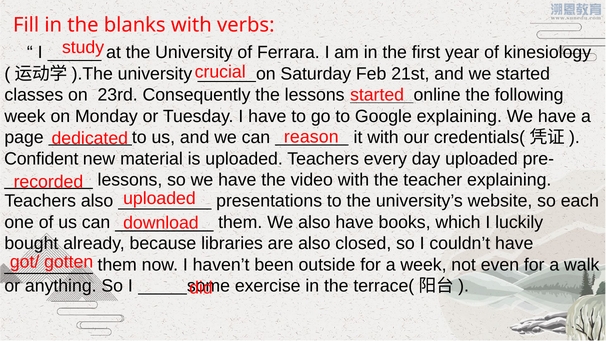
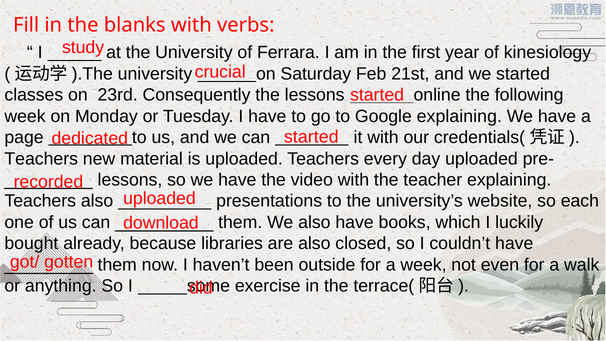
dedicated reason: reason -> started (311, 137)
Confident: Confident -> Teachers (41, 159)
